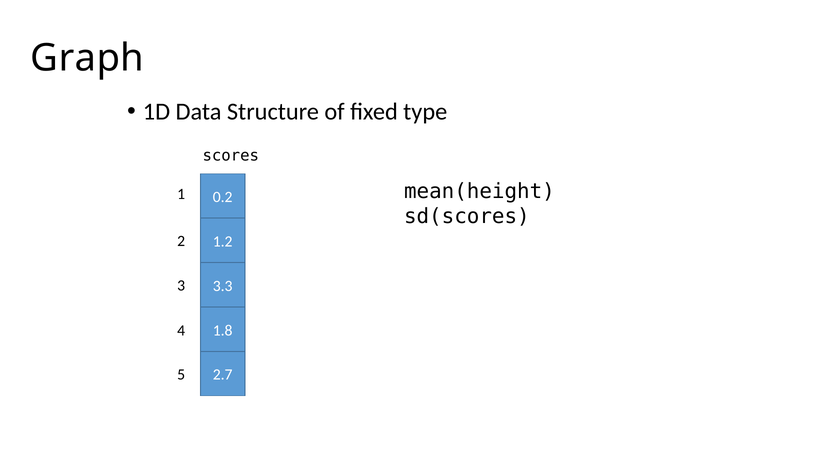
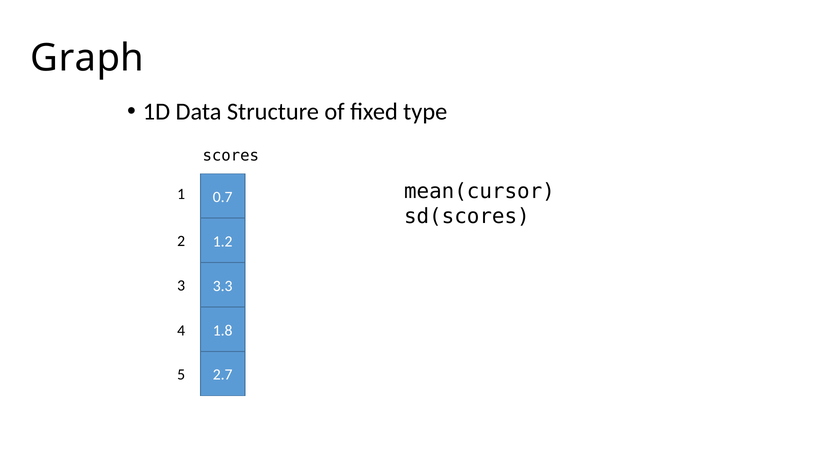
mean(height: mean(height -> mean(cursor (479, 191)
0.2: 0.2 -> 0.7 (223, 197)
